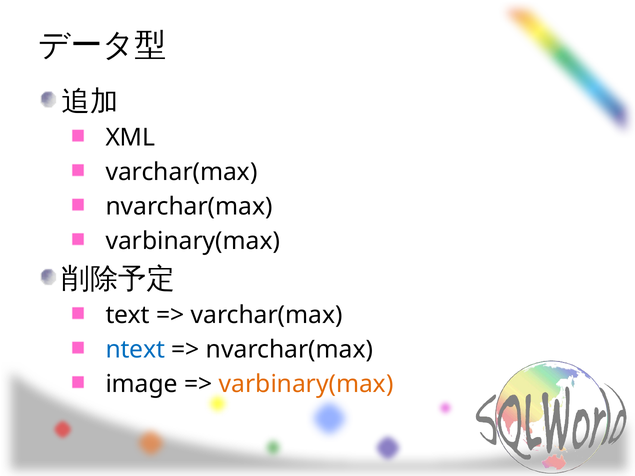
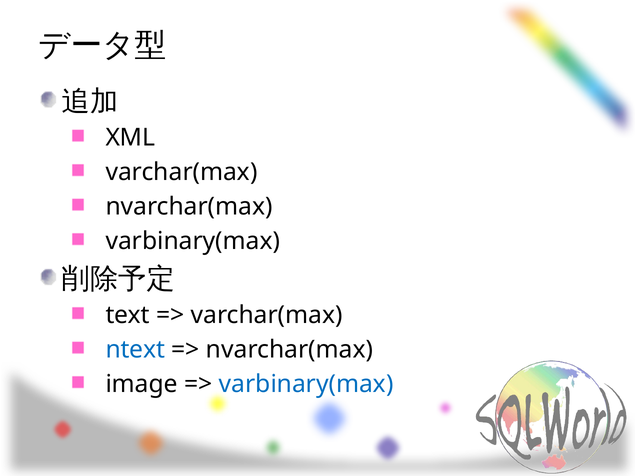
varbinary(max colour: orange -> blue (306, 384)
